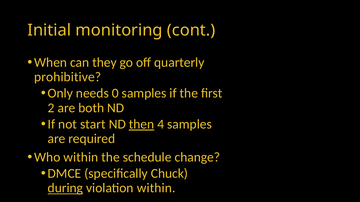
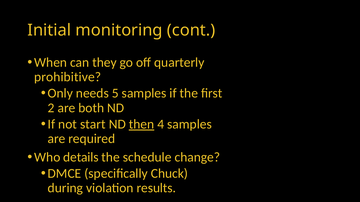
0: 0 -> 5 (115, 93)
Who within: within -> details (81, 157)
during underline: present -> none (65, 188)
violation within: within -> results (156, 188)
